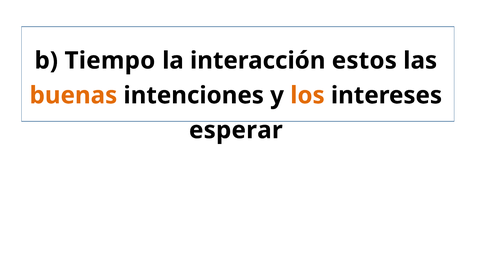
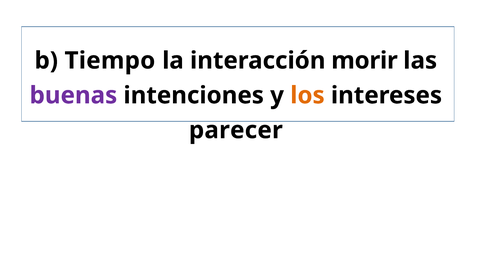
estos: estos -> morir (365, 61)
buenas colour: orange -> purple (73, 95)
esperar: esperar -> parecer (236, 130)
